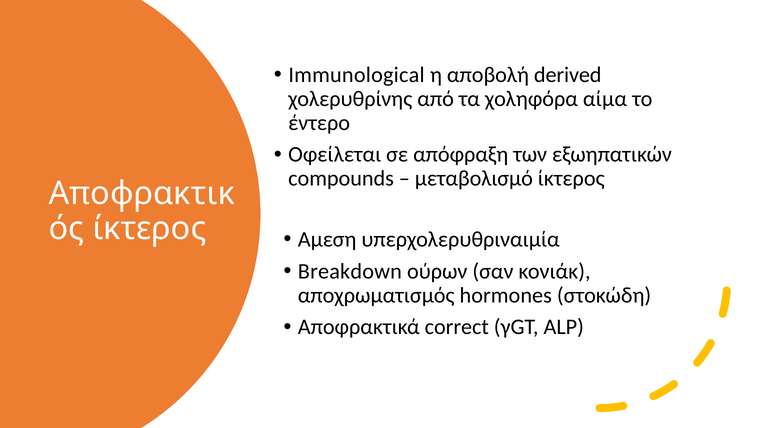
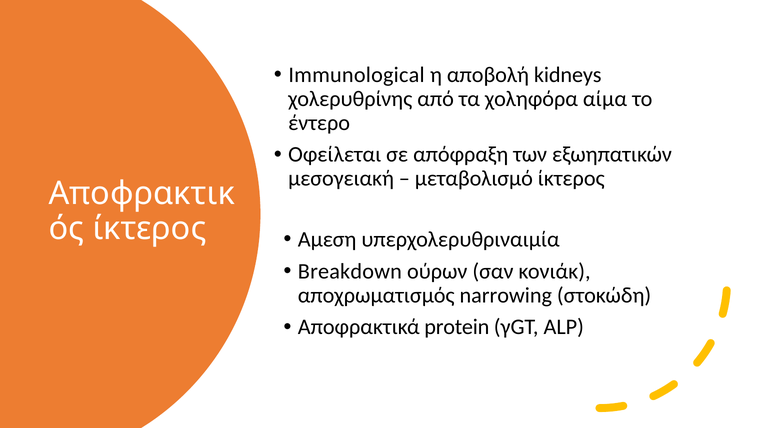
derived: derived -> kidneys (568, 75)
compounds: compounds -> μεσογειακή (341, 179)
hormones: hormones -> narrowing (506, 296)
correct: correct -> protein (457, 328)
